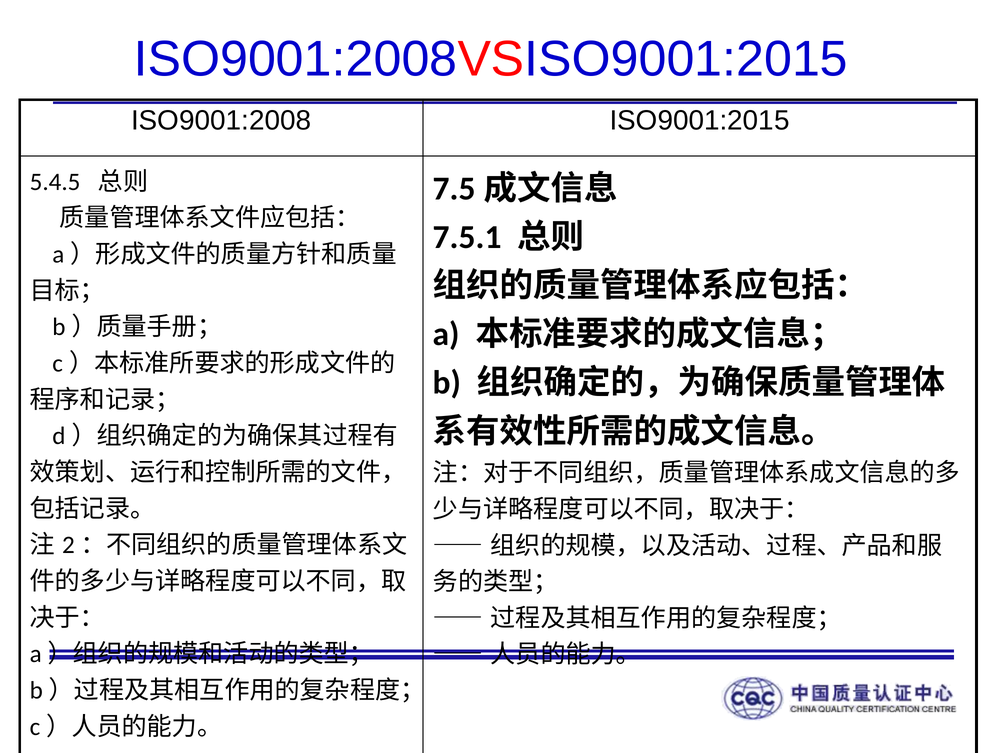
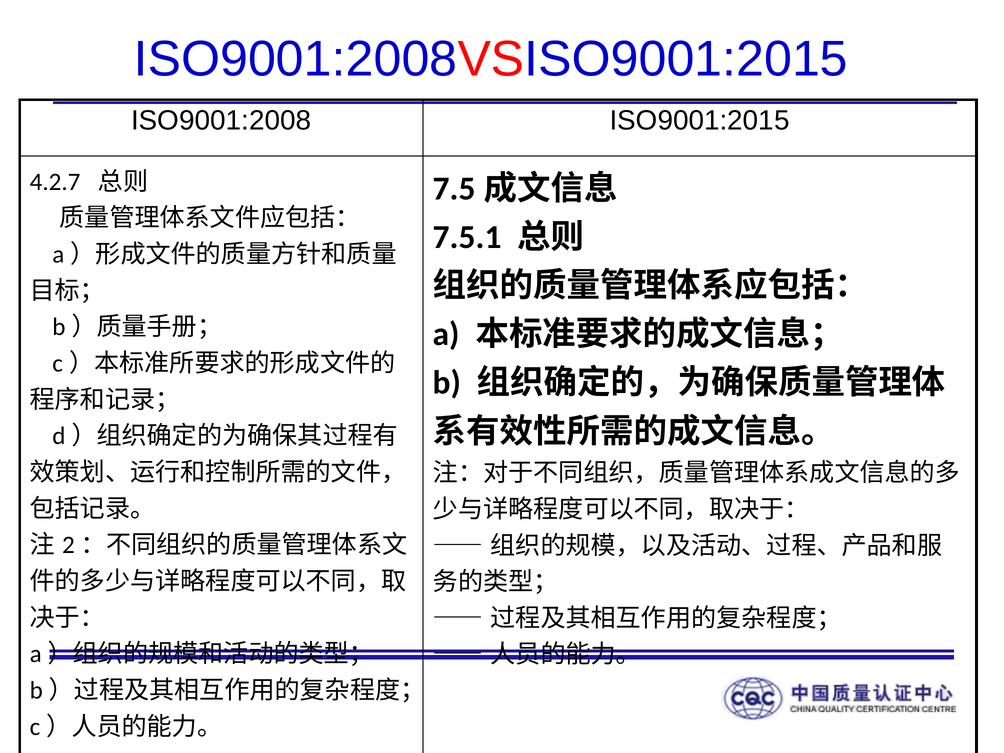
5.4.5: 5.4.5 -> 4.2.7 (55, 182)
